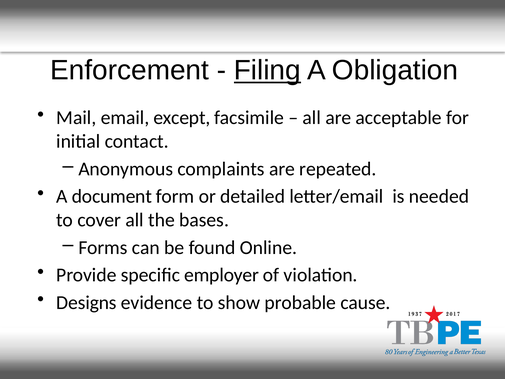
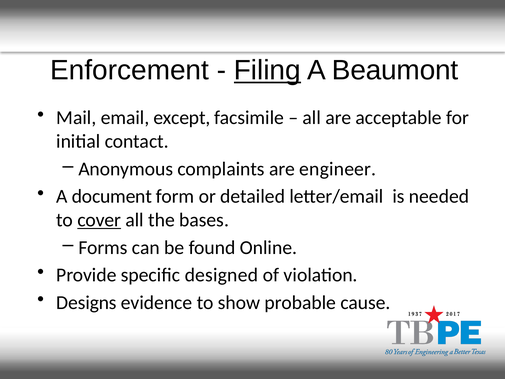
Obligation: Obligation -> Beaumont (395, 70)
repeated: repeated -> engineer (338, 169)
cover underline: none -> present (99, 220)
employer: employer -> designed (221, 275)
